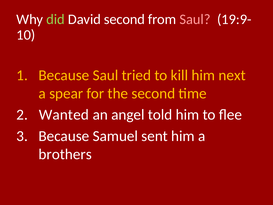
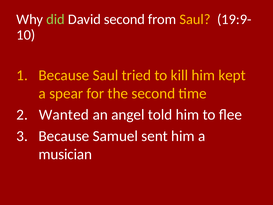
Saul colour: pink -> yellow (195, 19)
next: next -> kept (232, 75)
brothers: brothers -> musician (65, 154)
